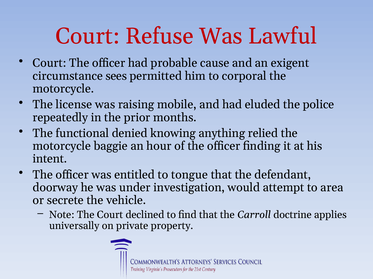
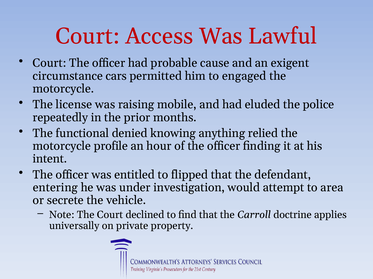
Refuse: Refuse -> Access (159, 36)
sees: sees -> cars (116, 76)
corporal: corporal -> engaged (244, 76)
baggie: baggie -> profile (111, 146)
tongue: tongue -> flipped (190, 175)
doorway: doorway -> entering (55, 188)
